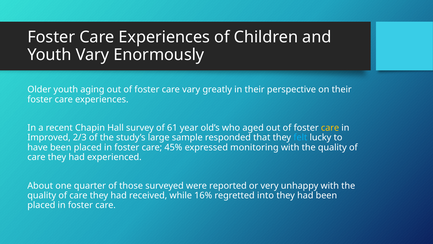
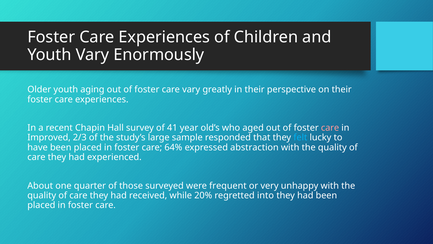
61: 61 -> 41 (172, 128)
care colour: yellow -> pink (330, 128)
45%: 45% -> 64% (173, 147)
monitoring: monitoring -> abstraction (254, 147)
reported: reported -> frequent (228, 185)
16%: 16% -> 20% (203, 195)
